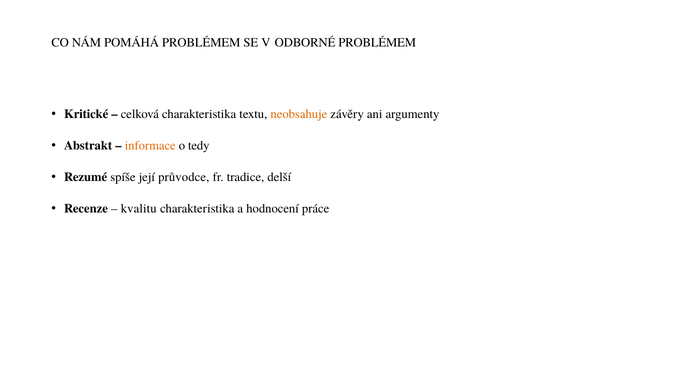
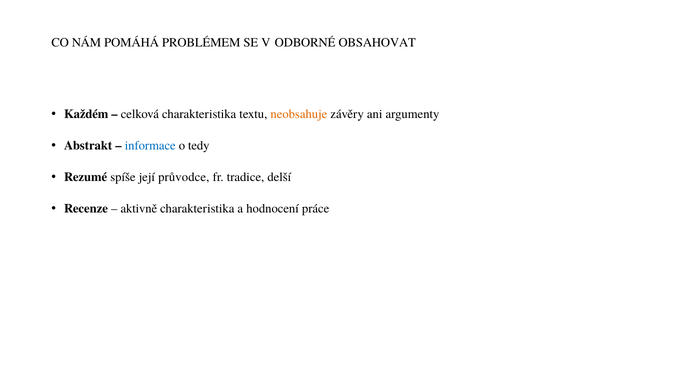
ODBORNÉ PROBLÉMEM: PROBLÉMEM -> OBSAHOVAT (377, 43)
Kritické: Kritické -> Každém (86, 114)
informace colour: orange -> blue (150, 146)
kvalitu: kvalitu -> aktivně (139, 209)
